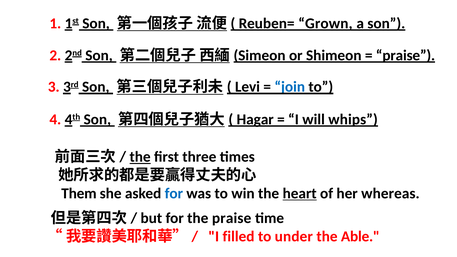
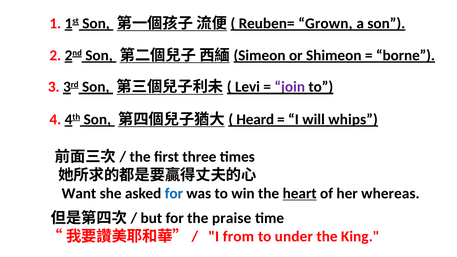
praise: praise -> borne (405, 55)
join colour: blue -> purple (290, 87)
Hagar: Hagar -> Heard (255, 119)
the underline: present -> none (140, 157)
Them: Them -> Want (79, 193)
filled: filled -> from (238, 237)
Able: Able -> King (360, 237)
